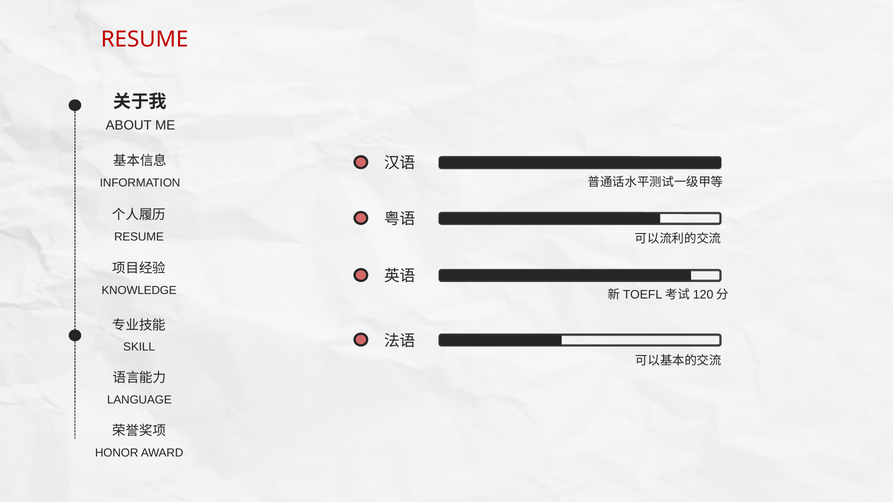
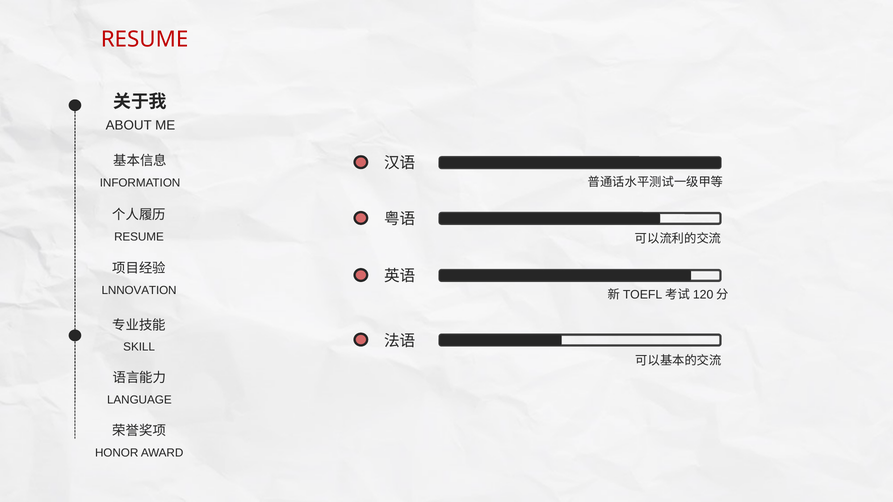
KNOWLEDGE: KNOWLEDGE -> LNNOVATION (139, 291)
